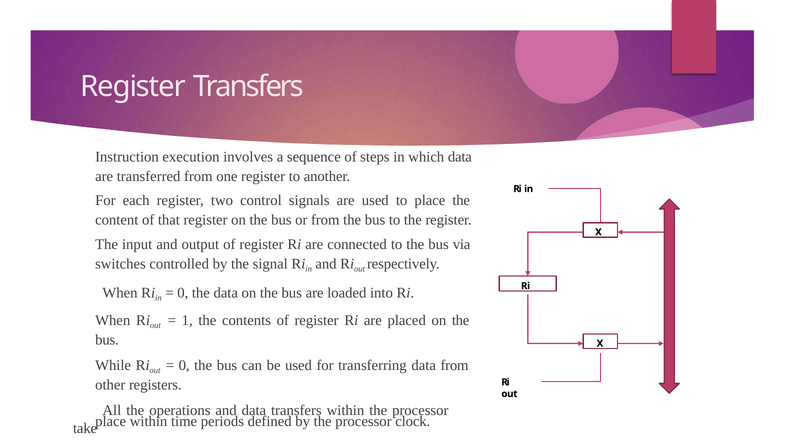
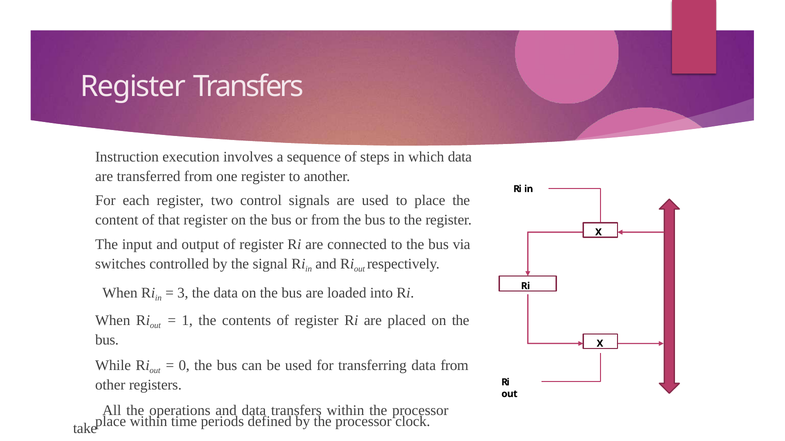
0: 0 -> 3 (183, 293)
